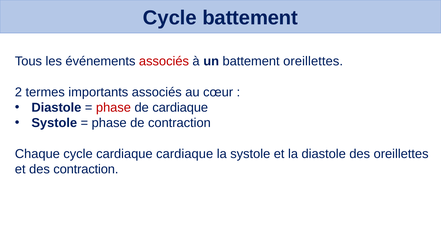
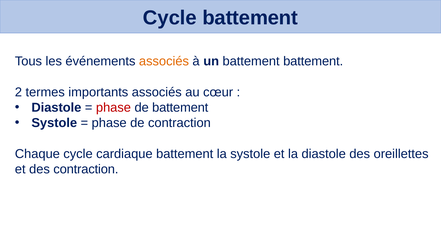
associés colour: red -> orange (164, 61)
battement oreillettes: oreillettes -> battement (313, 61)
de cardiaque: cardiaque -> battement (180, 108)
cardiaque cardiaque: cardiaque -> battement (185, 154)
